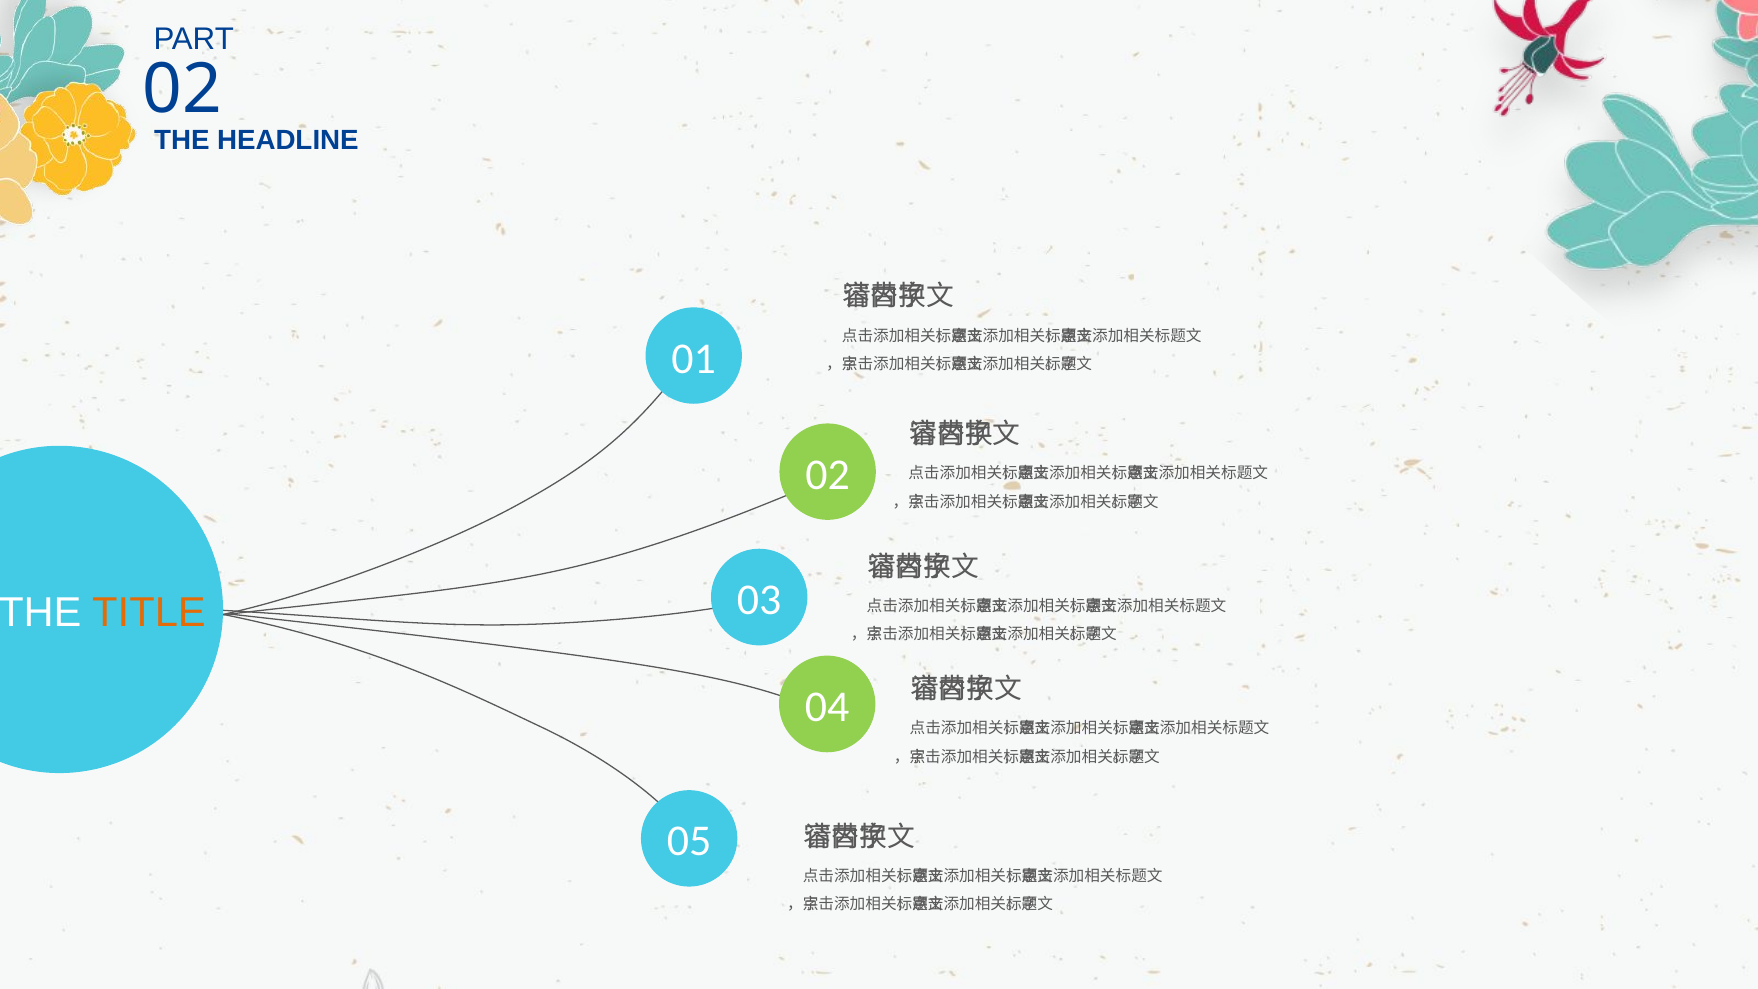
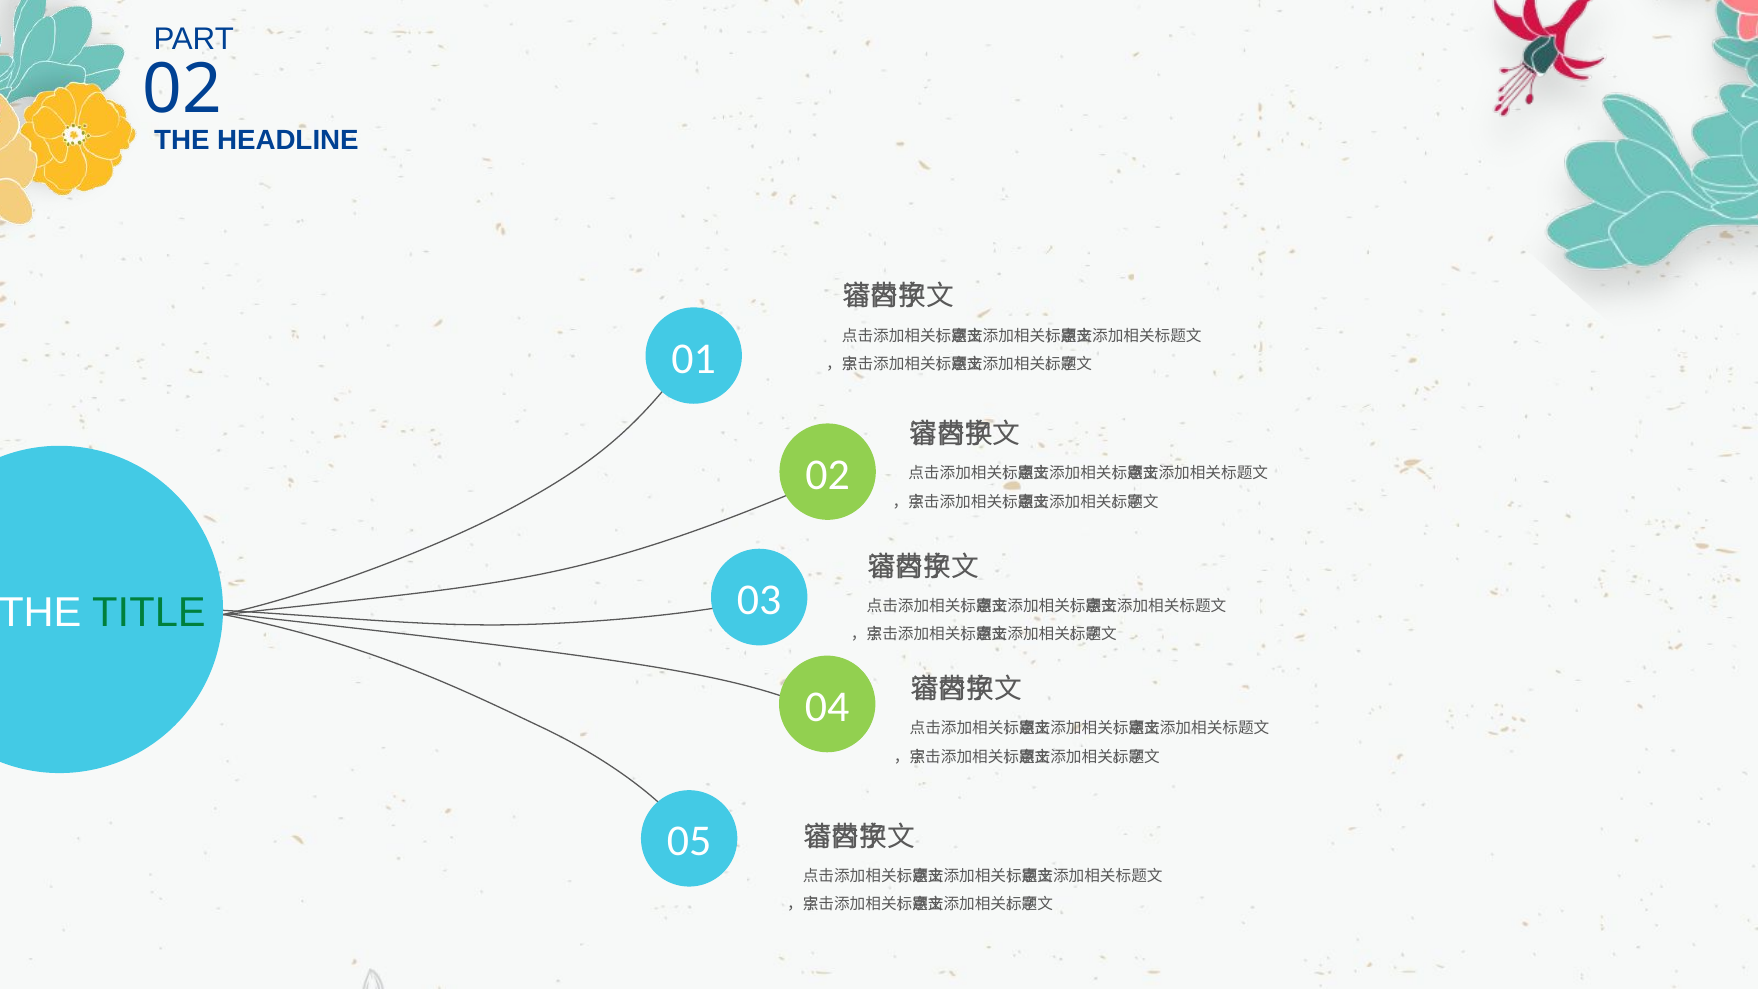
TITLE colour: orange -> green (149, 612)
